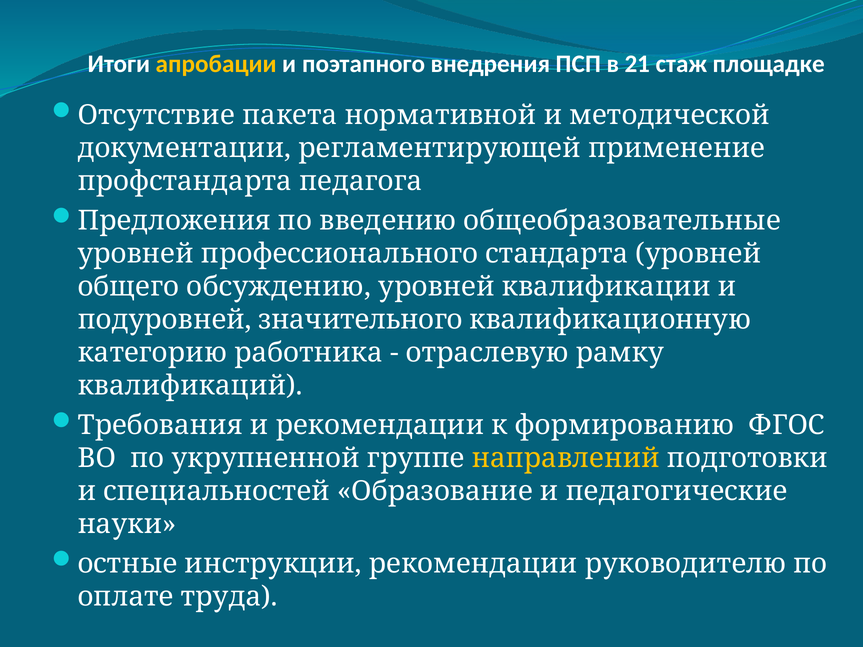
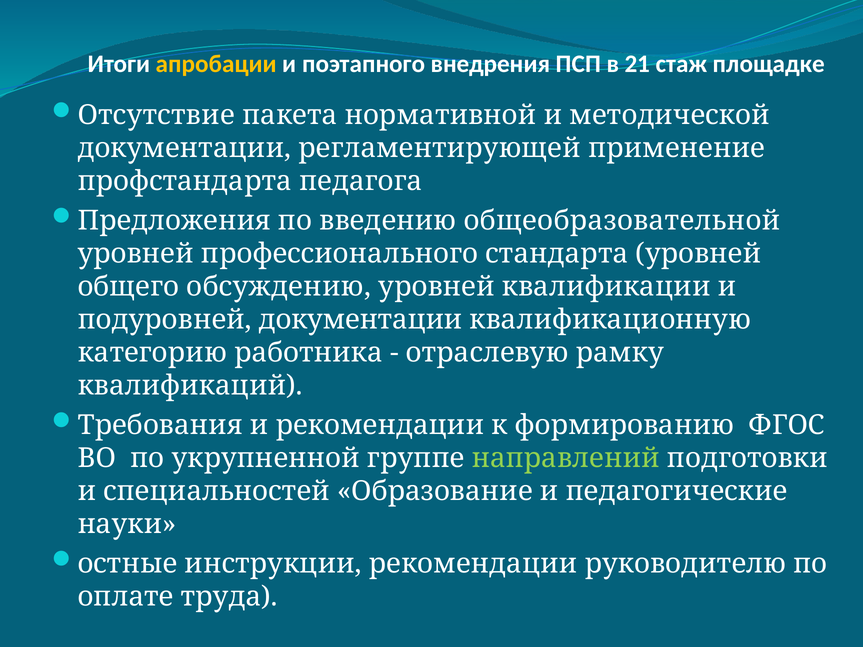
общеобразовательные: общеобразовательные -> общеобразовательной (622, 221)
подуровней значительного: значительного -> документации (361, 320)
направлений colour: yellow -> light green (566, 458)
